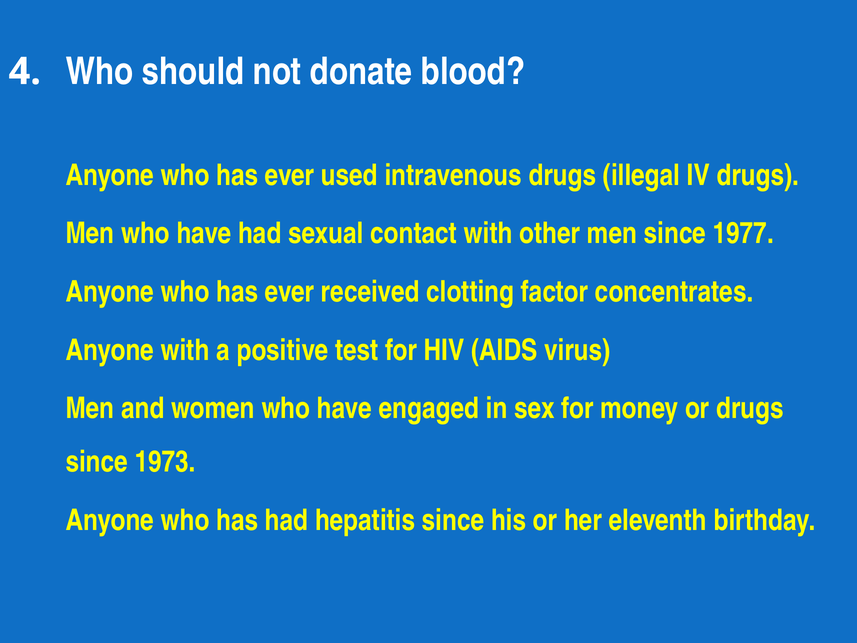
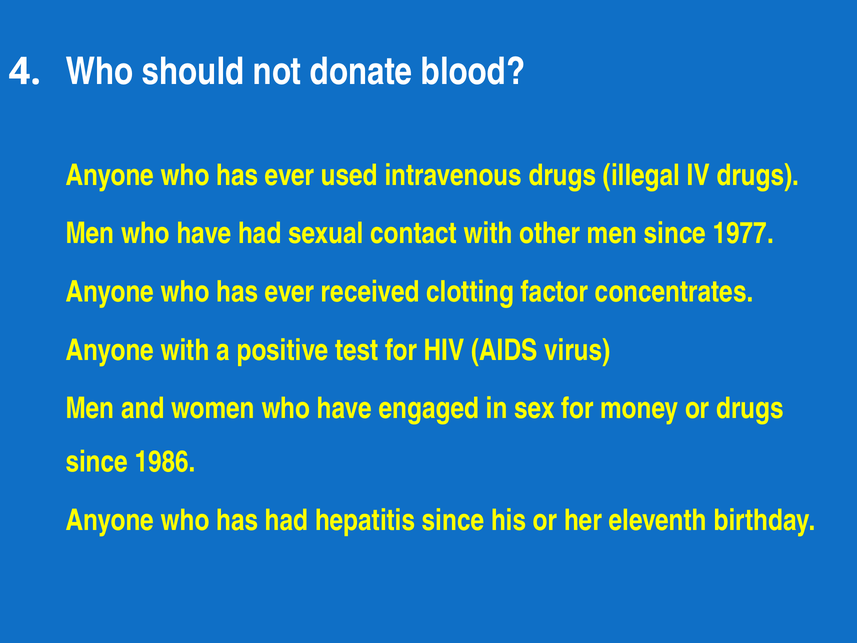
1973: 1973 -> 1986 (165, 462)
